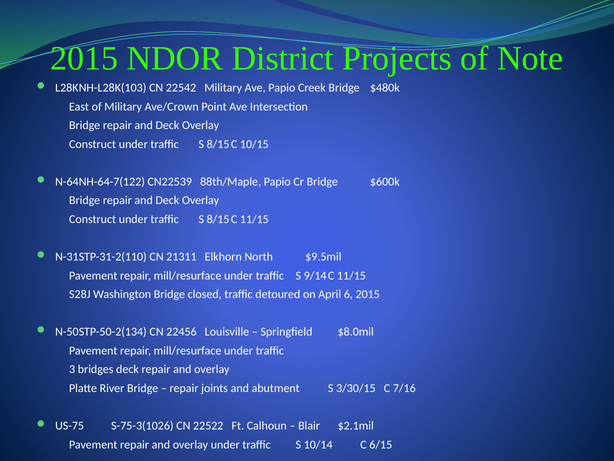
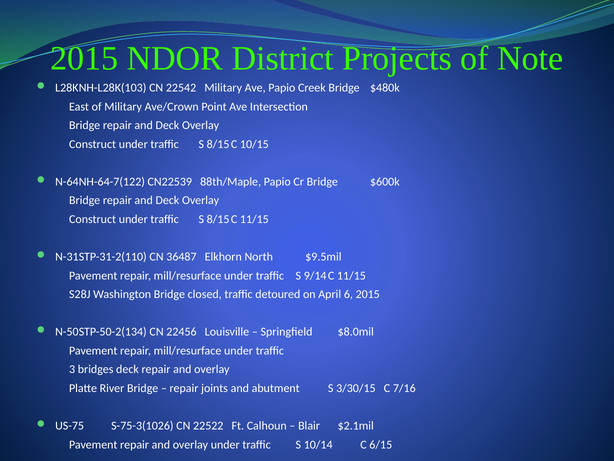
21311: 21311 -> 36487 (181, 257)
